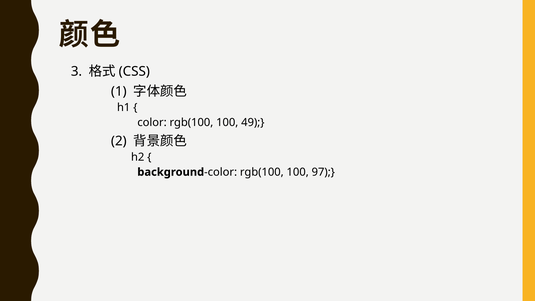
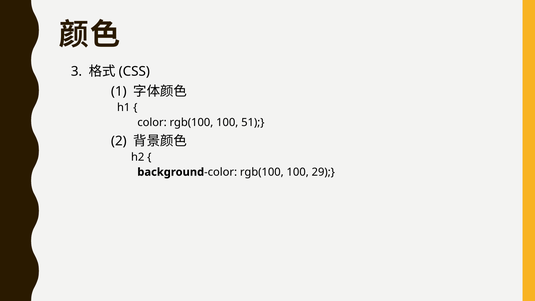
49: 49 -> 51 (253, 122)
97: 97 -> 29 (323, 172)
